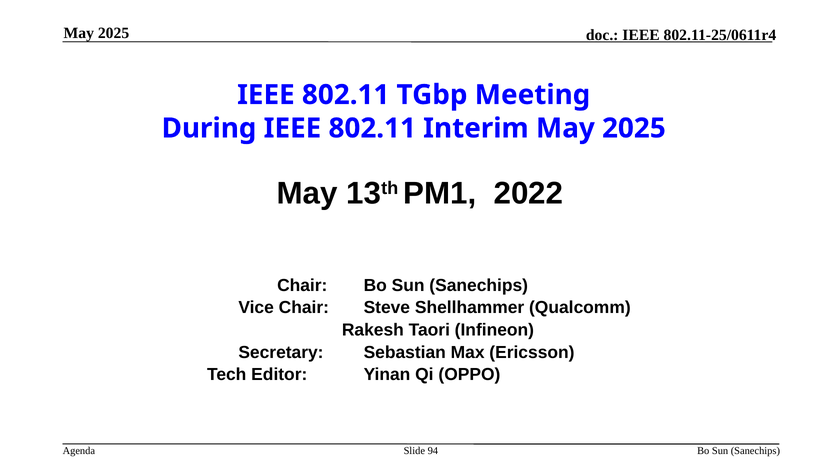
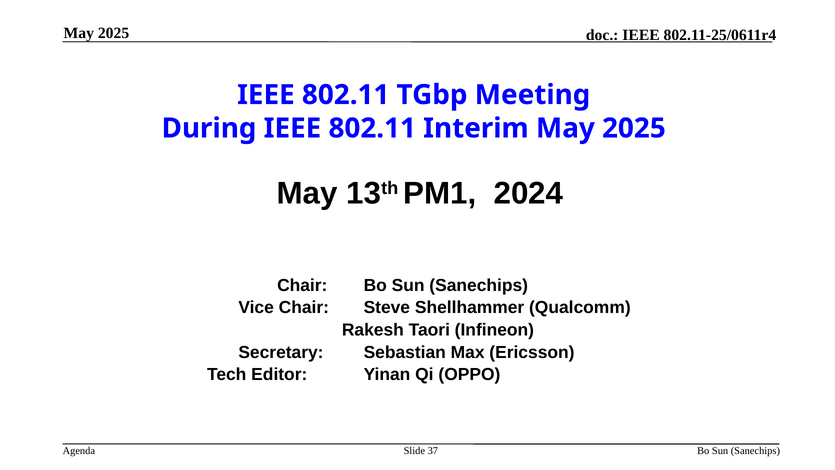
2022: 2022 -> 2024 (528, 193)
94: 94 -> 37 (433, 450)
